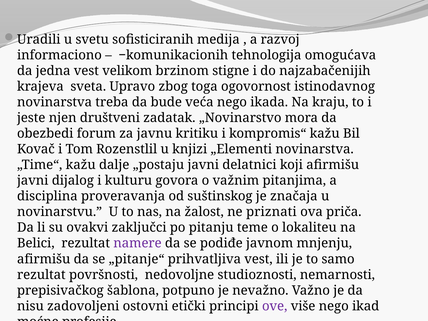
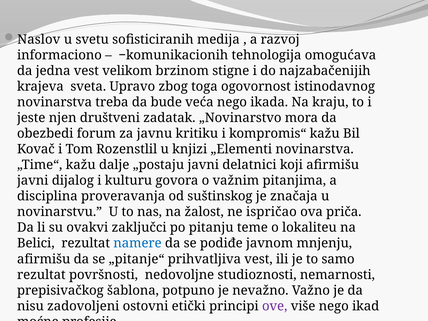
Uradili: Uradili -> Naslov (39, 39)
priznati: priznati -> ispričao (271, 212)
namere colour: purple -> blue (138, 243)
